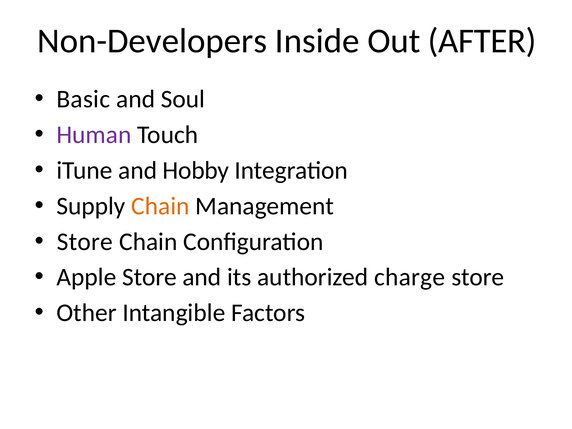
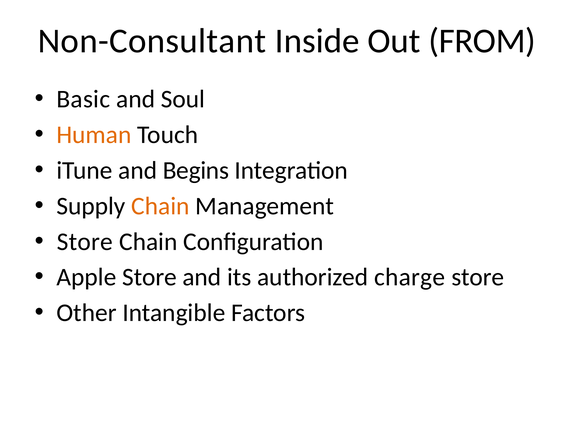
Non-Developers: Non-Developers -> Non-Consultant (152, 41)
AFTER: AFTER -> FROM (482, 41)
Human colour: purple -> orange (94, 135)
Hobby: Hobby -> Begins (196, 170)
